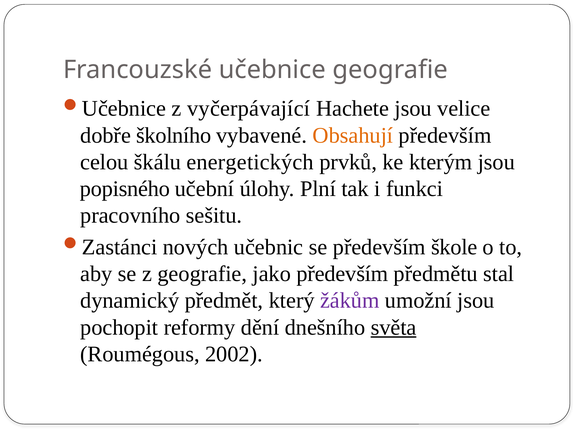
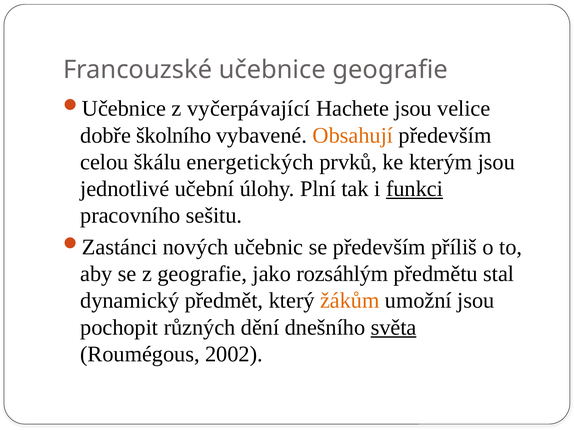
popisného: popisného -> jednotlivé (125, 189)
funkci underline: none -> present (414, 189)
škole: škole -> příliš (454, 247)
jako především: především -> rozsáhlým (342, 274)
žákům colour: purple -> orange (350, 301)
reformy: reformy -> různých (200, 328)
